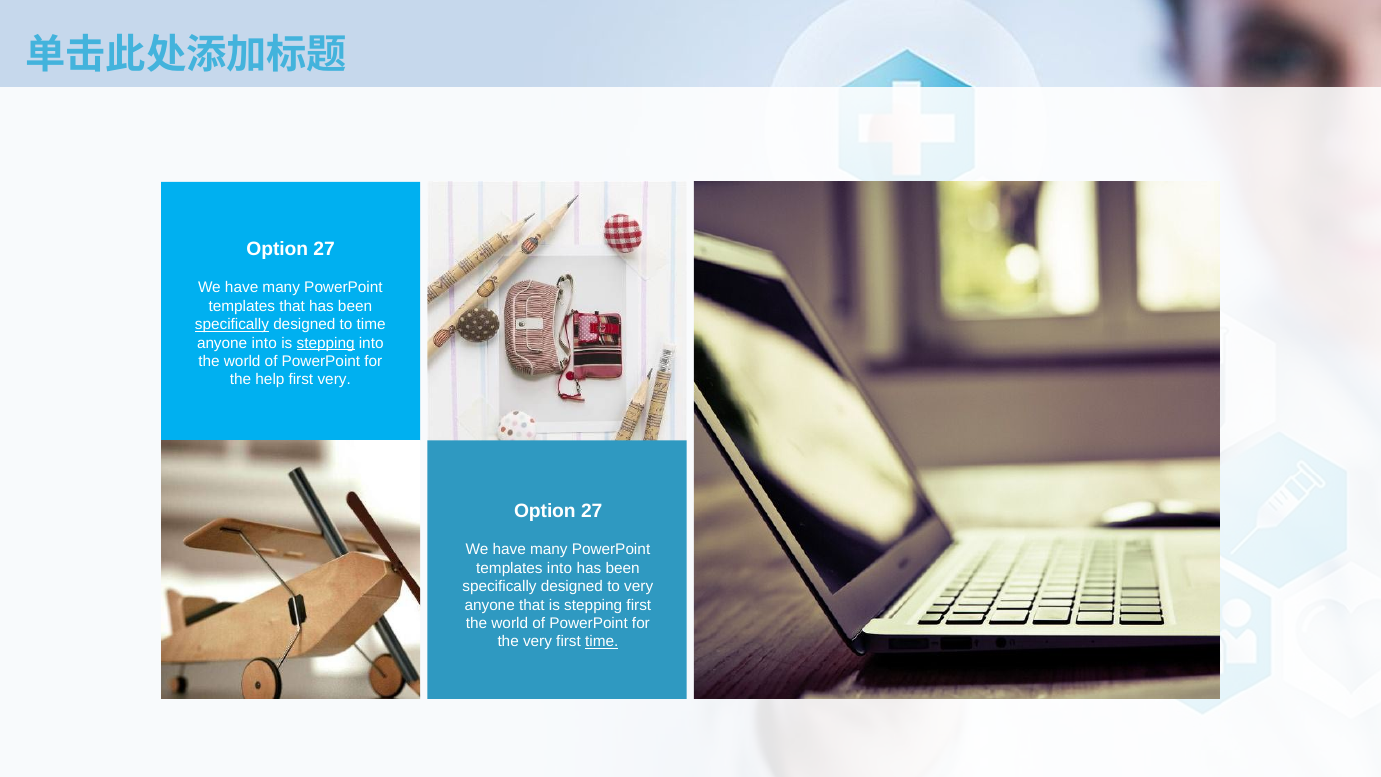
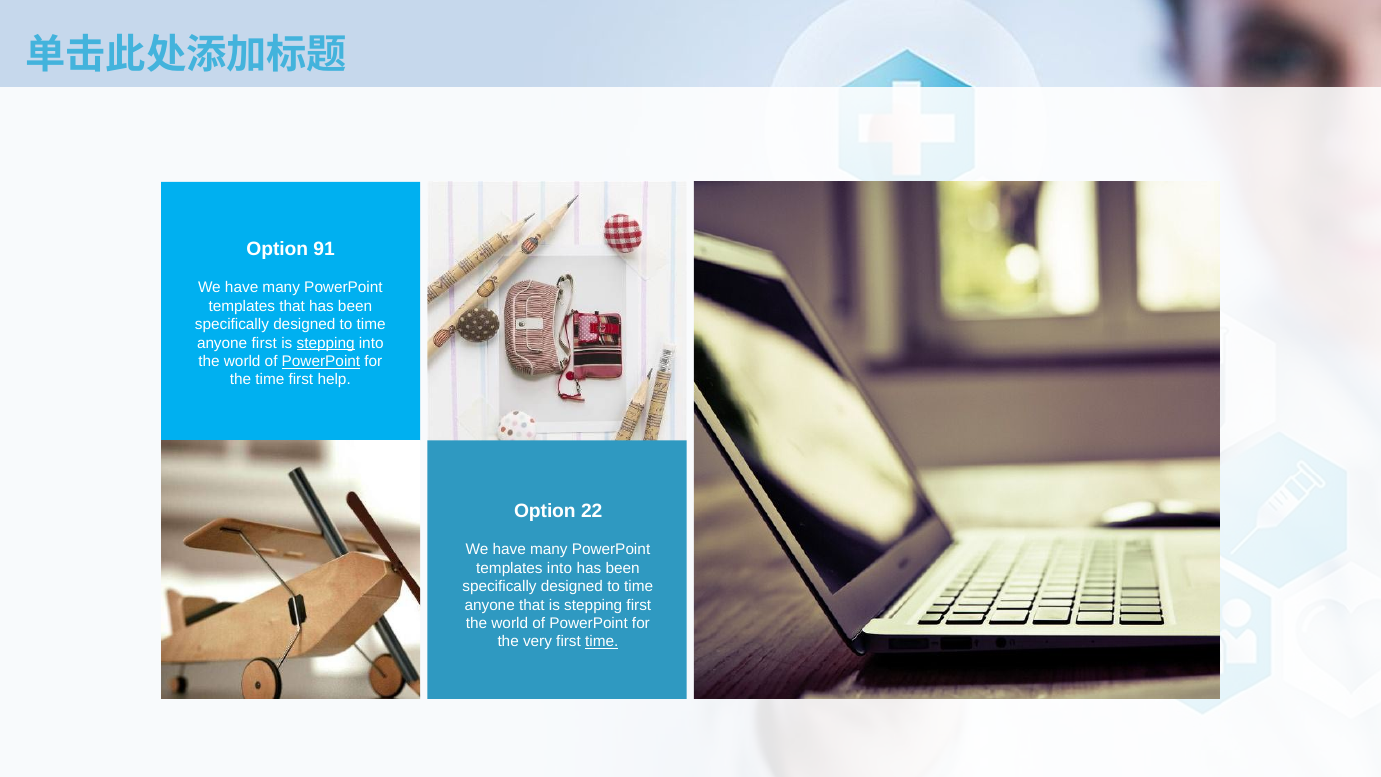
27: 27 -> 91 (324, 249)
specifically underline: present -> none (232, 325)
anyone into: into -> first (264, 343)
PowerPoint underline: none -> present (321, 361)
the help: help -> time (270, 380)
first very: very -> help (334, 380)
27: 27 -> 22 (592, 511)
very: very -> time (639, 586)
